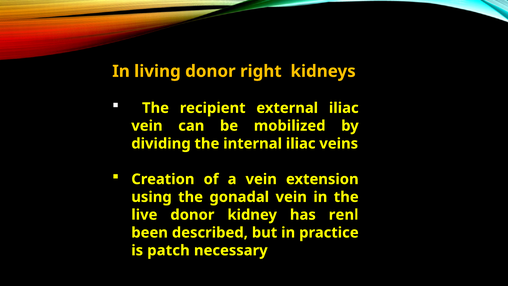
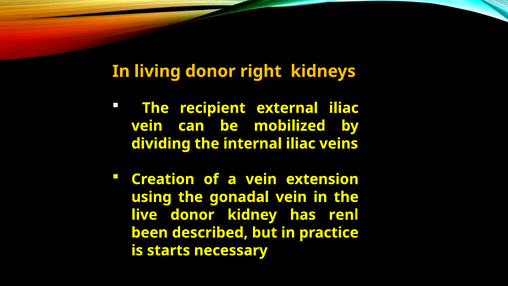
patch: patch -> starts (169, 250)
